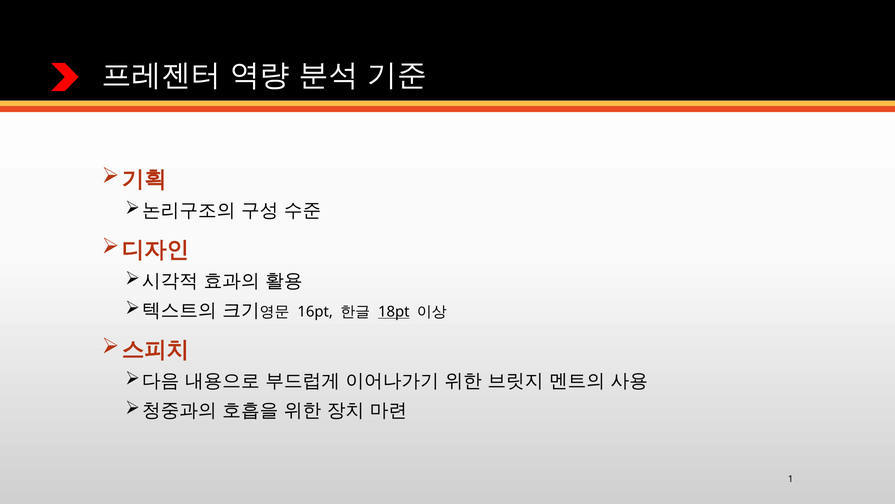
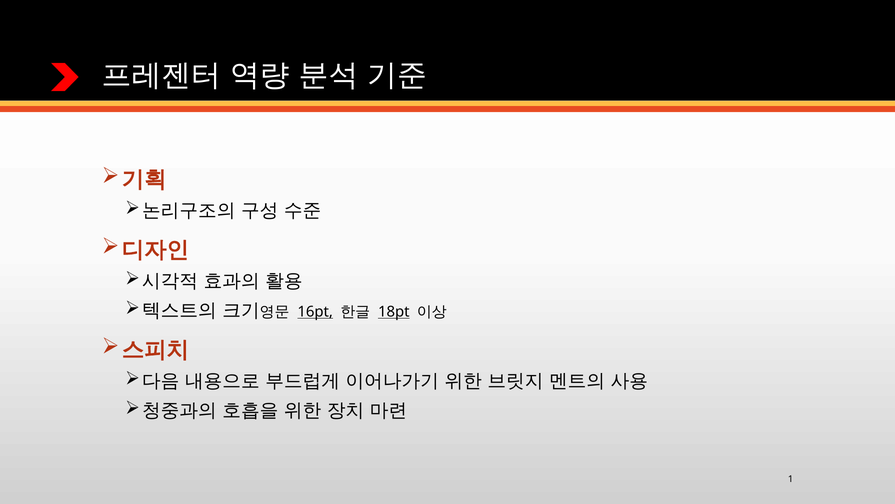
16pt underline: none -> present (315, 312)
